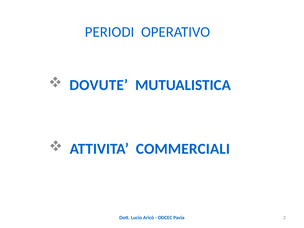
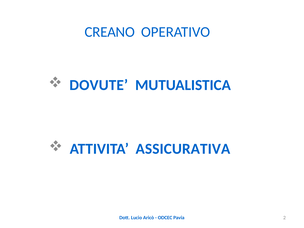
PERIODI: PERIODI -> CREANO (110, 32)
COMMERCIALI: COMMERCIALI -> ASSICURATIVA (183, 149)
